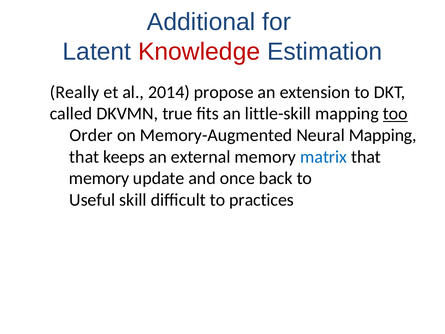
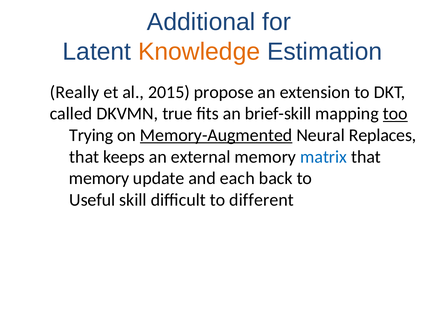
Knowledge colour: red -> orange (199, 52)
2014: 2014 -> 2015 (169, 92)
little-skill: little-skill -> brief-skill (278, 114)
Order: Order -> Trying (91, 135)
Memory-Augmented underline: none -> present (216, 135)
Neural Mapping: Mapping -> Replaces (383, 135)
once: once -> each (237, 178)
practices: practices -> different (262, 200)
